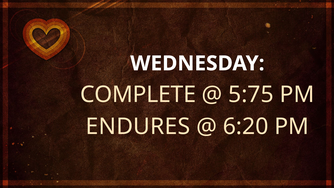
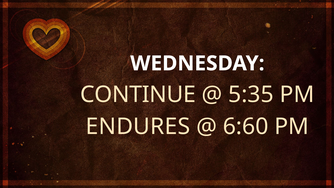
COMPLETE: COMPLETE -> CONTINUE (138, 94)
5:75: 5:75 -> 5:35 (251, 94)
6:20: 6:20 -> 6:60 (246, 127)
